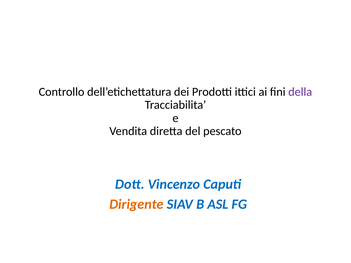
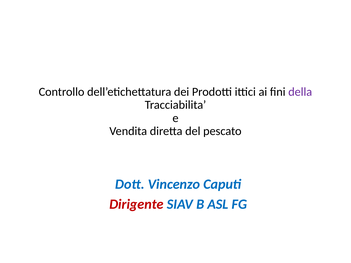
Dirigente colour: orange -> red (136, 204)
